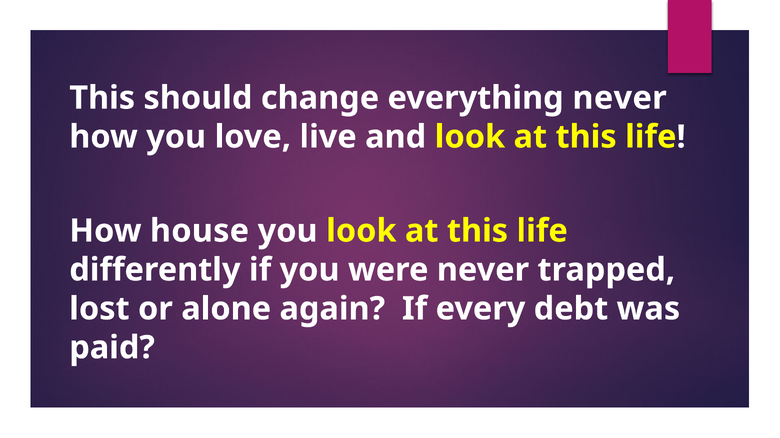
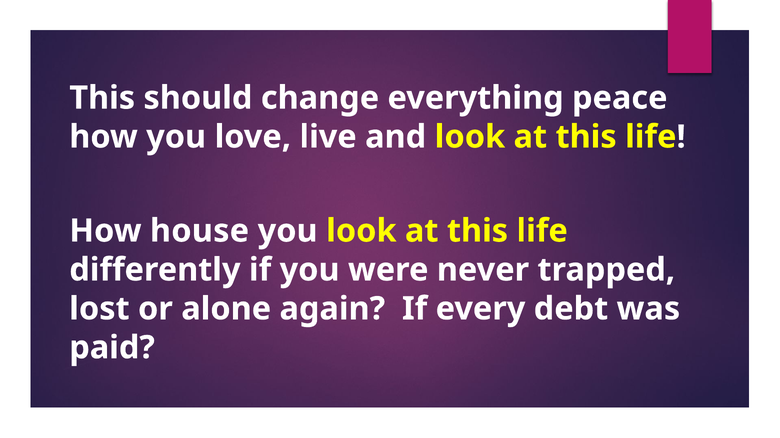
everything never: never -> peace (620, 98)
